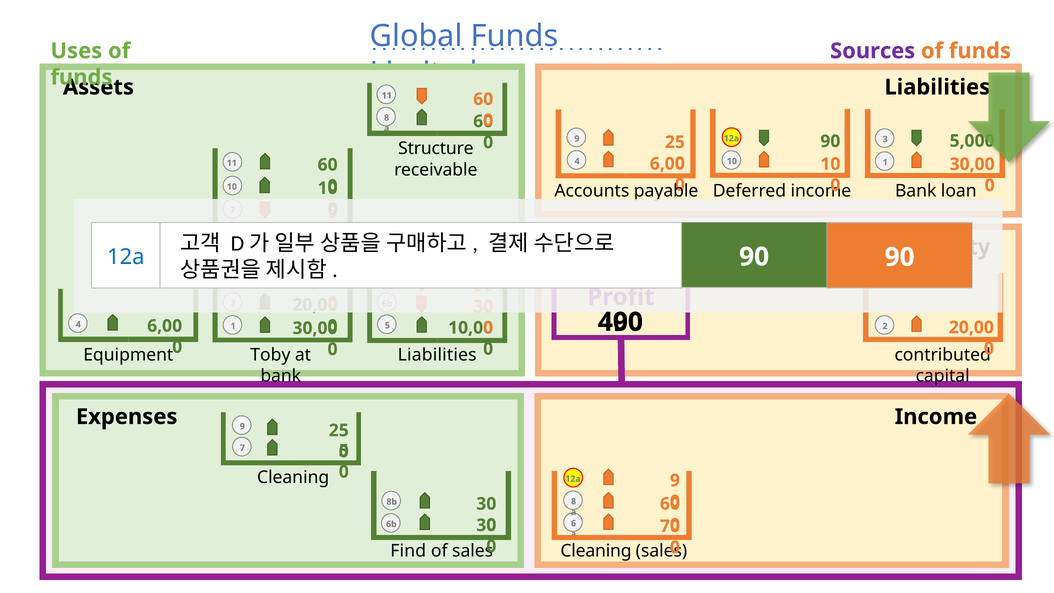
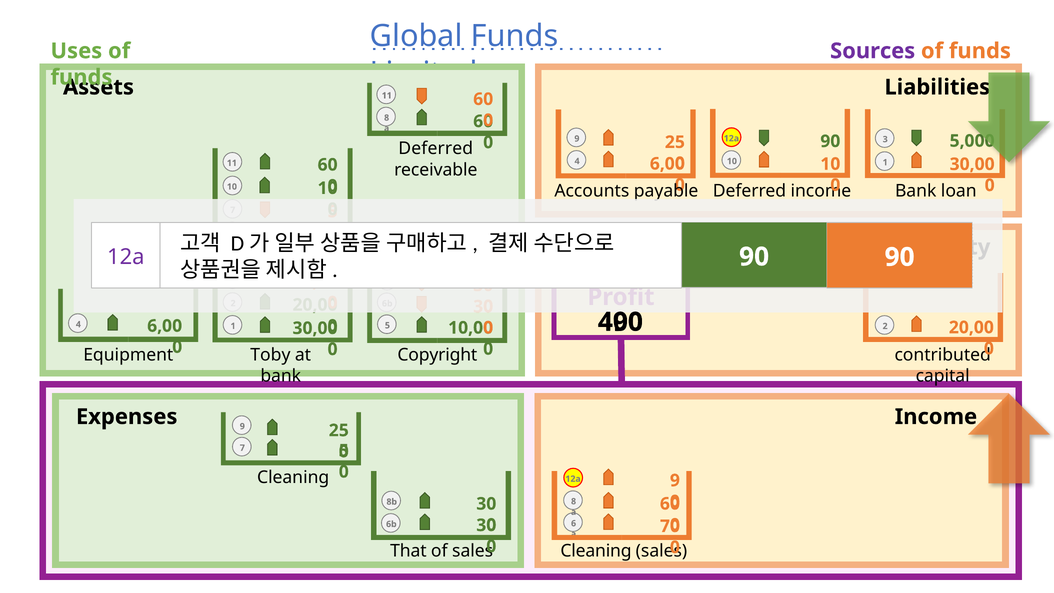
Structure: Structure -> Deferred (436, 149)
12a colour: blue -> purple (126, 257)
Liabilities: Liabilities -> Copyright (437, 355)
Find: Find -> That (408, 551)
